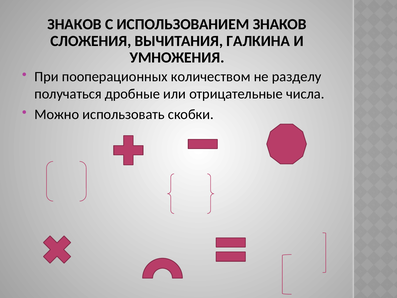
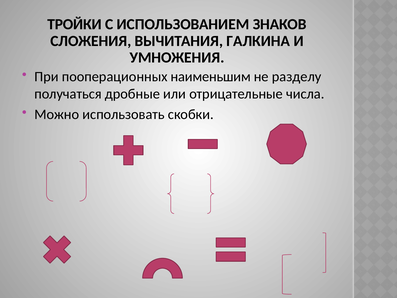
ЗНАКОВ: ЗНАКОВ -> ТРОЙКИ (75, 24)
количеством: количеством -> наименьшим (211, 77)
